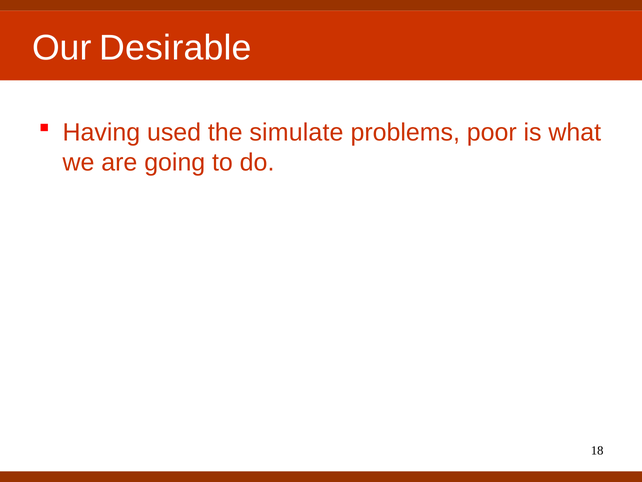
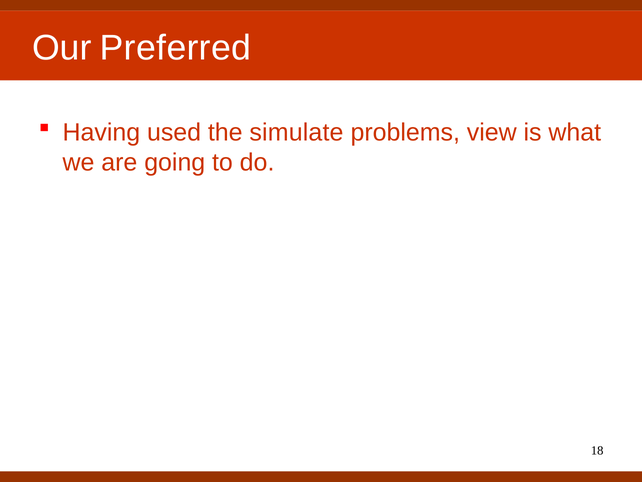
Desirable: Desirable -> Preferred (175, 48)
poor: poor -> view (492, 132)
